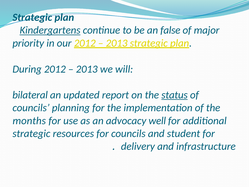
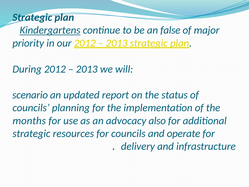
bilateral: bilateral -> scenario (30, 95)
status underline: present -> none (175, 95)
well: well -> also (157, 121)
student: student -> operate (184, 133)
